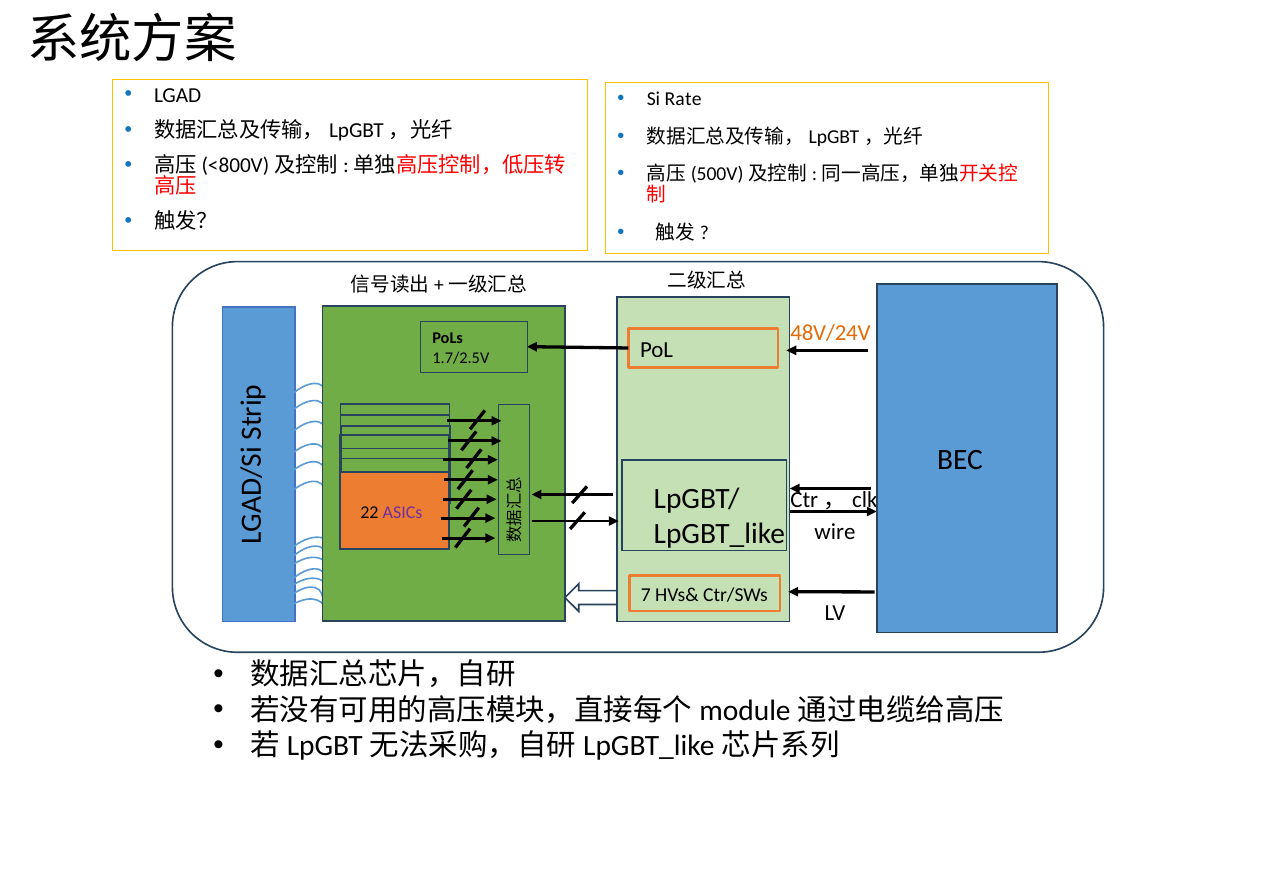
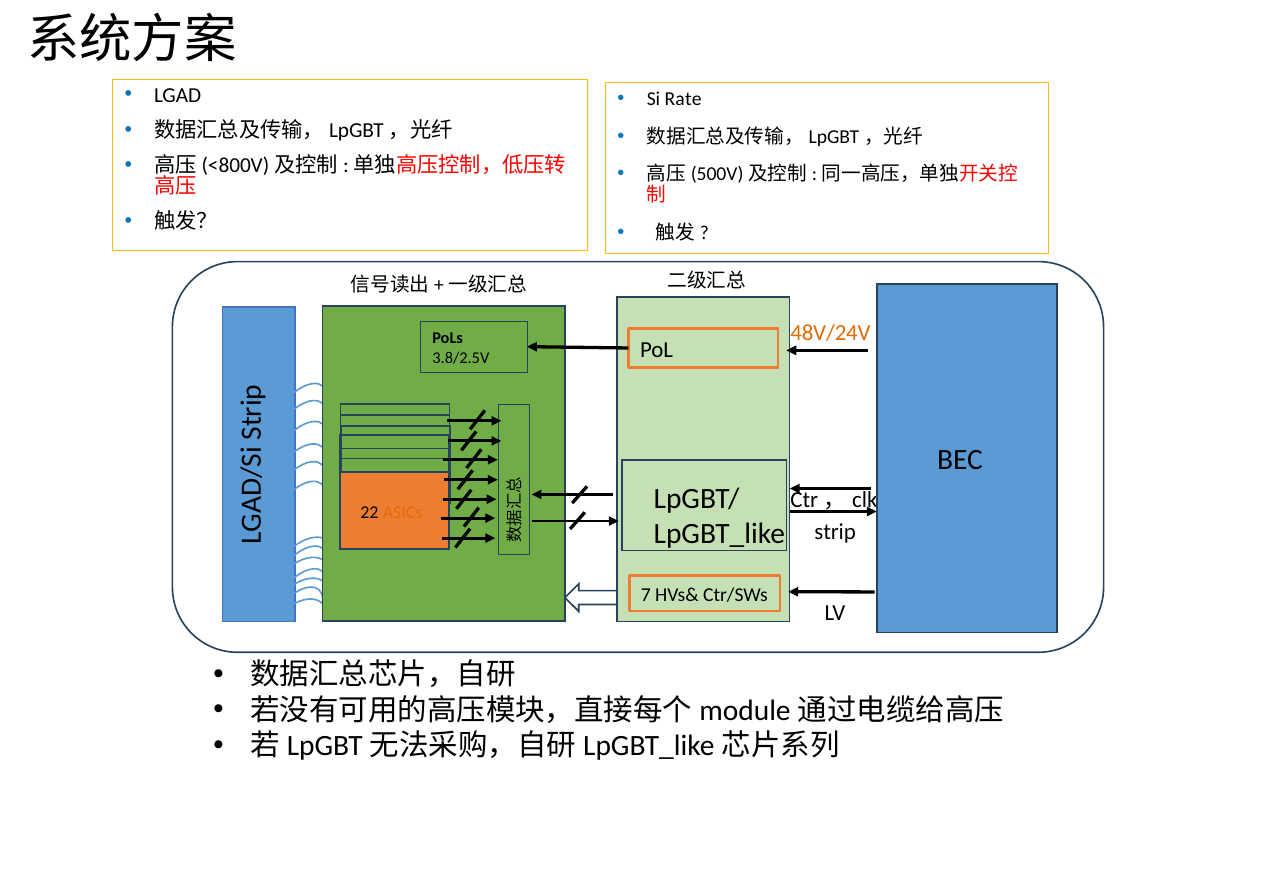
1.7/2.5V: 1.7/2.5V -> 3.8/2.5V (461, 358)
ASICs colour: purple -> orange (403, 512)
wire: wire -> strip (835, 532)
